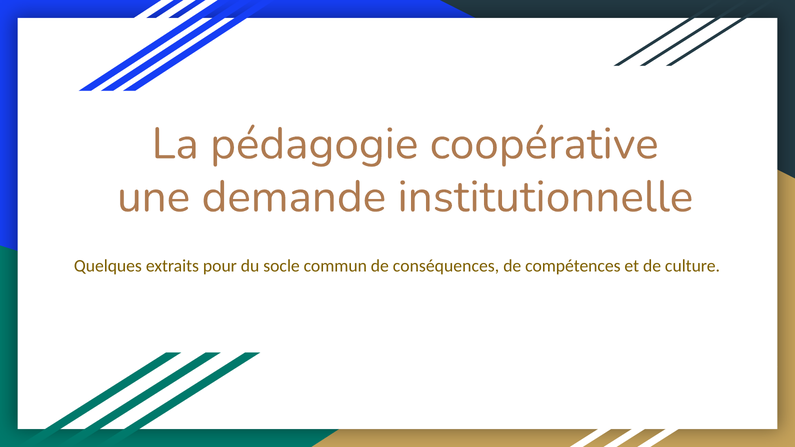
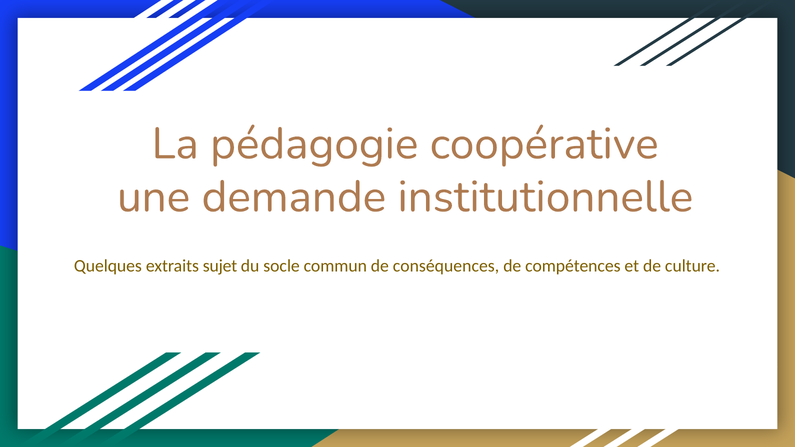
pour: pour -> sujet (220, 266)
